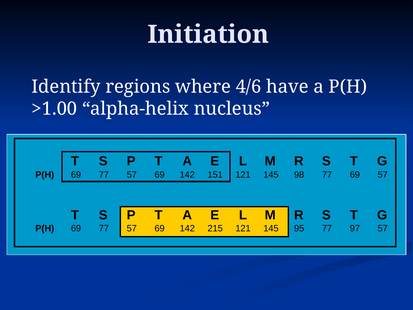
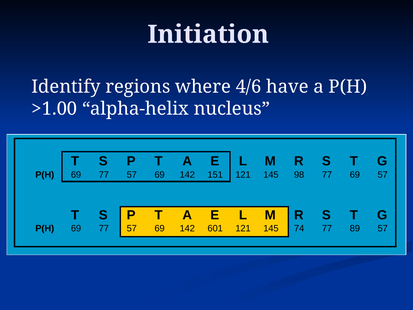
215: 215 -> 601 (215, 228)
95: 95 -> 74 (299, 228)
97: 97 -> 89 (355, 228)
